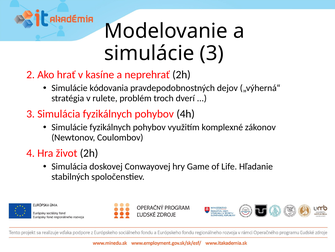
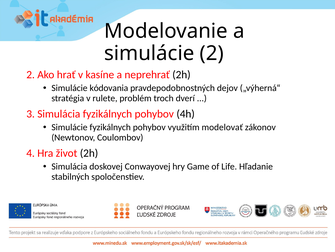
simulácie 3: 3 -> 2 (212, 53)
komplexné: komplexné -> modelovať (222, 127)
